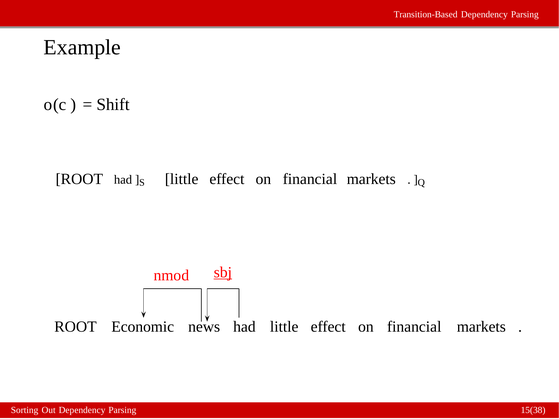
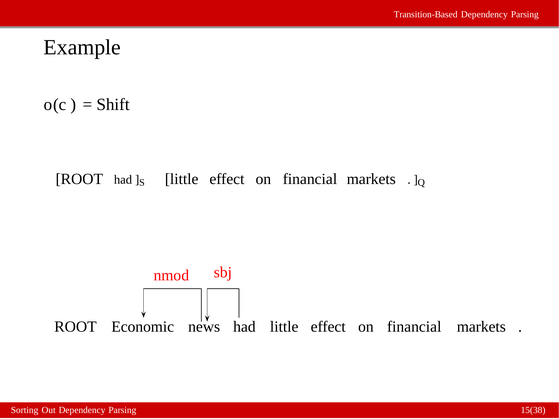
sbj underline: present -> none (223, 272)
